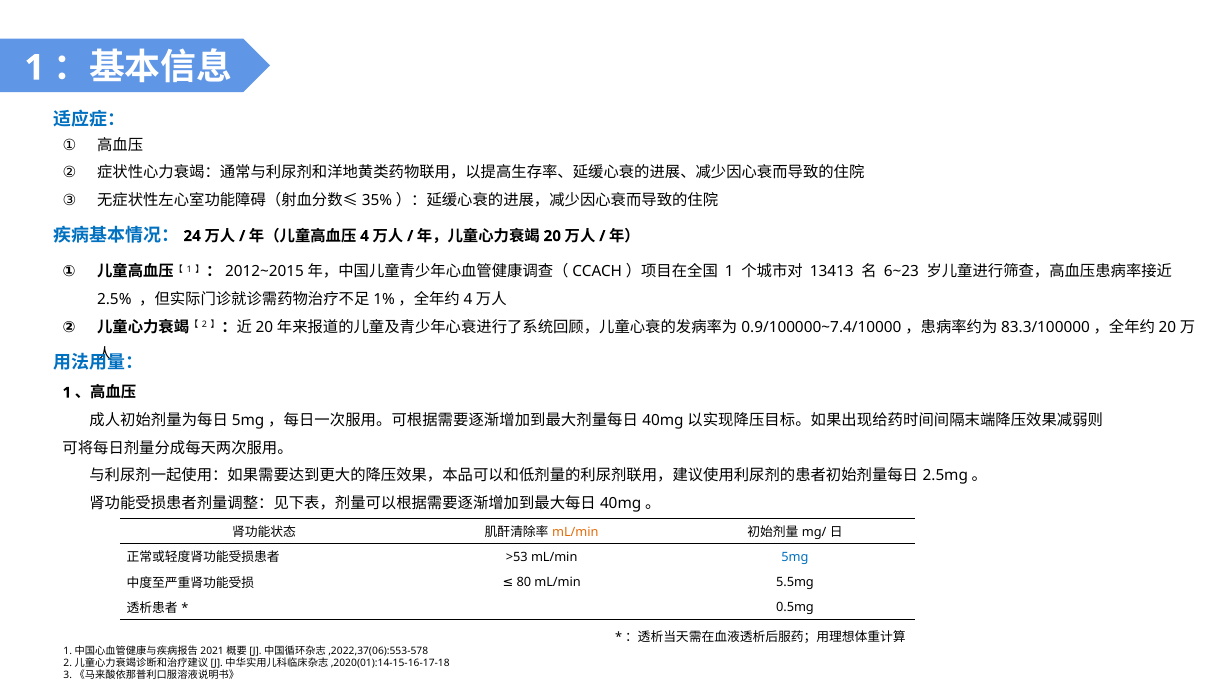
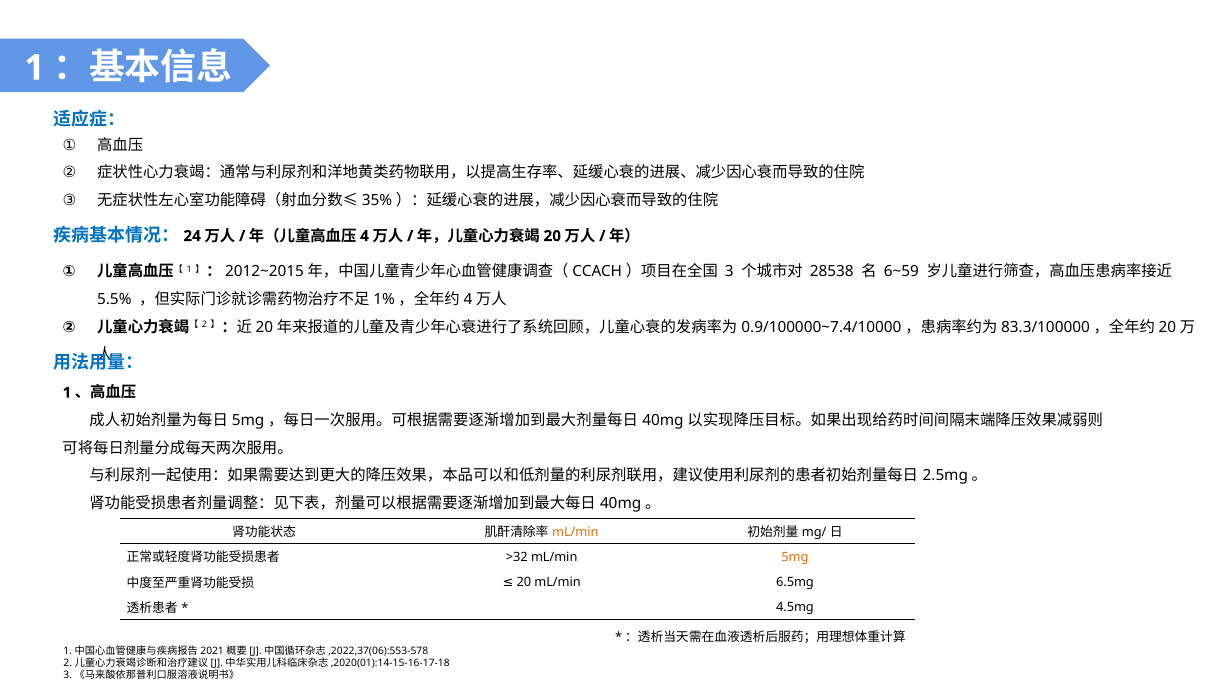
1: 1 -> 3 (729, 272)
13413: 13413 -> 28538 (832, 272)
6~23: 6~23 -> 6~59 (901, 272)
2.5%: 2.5% -> 5.5% (114, 300)
>53: >53 -> >32 (517, 557)
5mg colour: blue -> orange (795, 557)
80: 80 -> 20 (524, 583)
5.5mg: 5.5mg -> 6.5mg (795, 583)
0.5mg: 0.5mg -> 4.5mg (795, 608)
